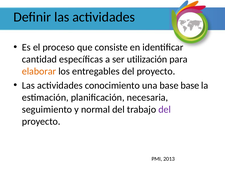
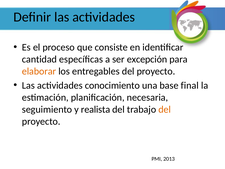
utilización: utilización -> excepción (147, 59)
base base: base -> final (190, 85)
normal: normal -> realista (96, 109)
del colour: purple -> orange (165, 109)
